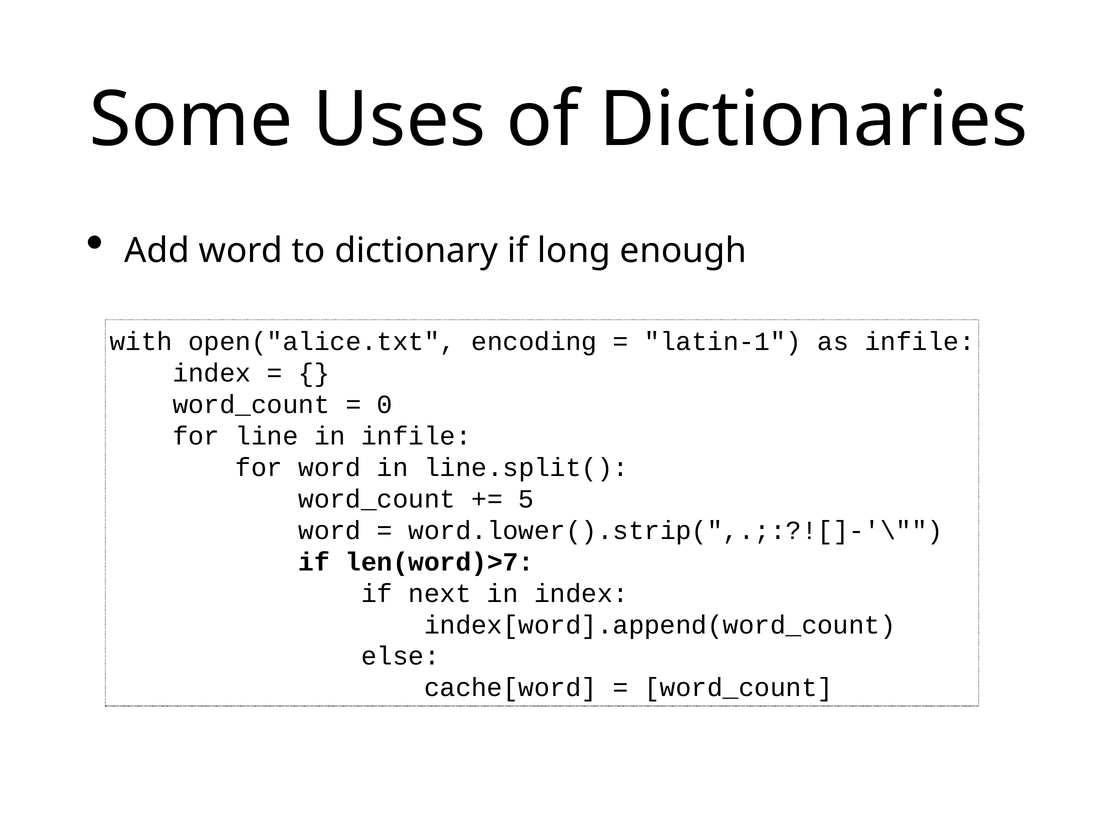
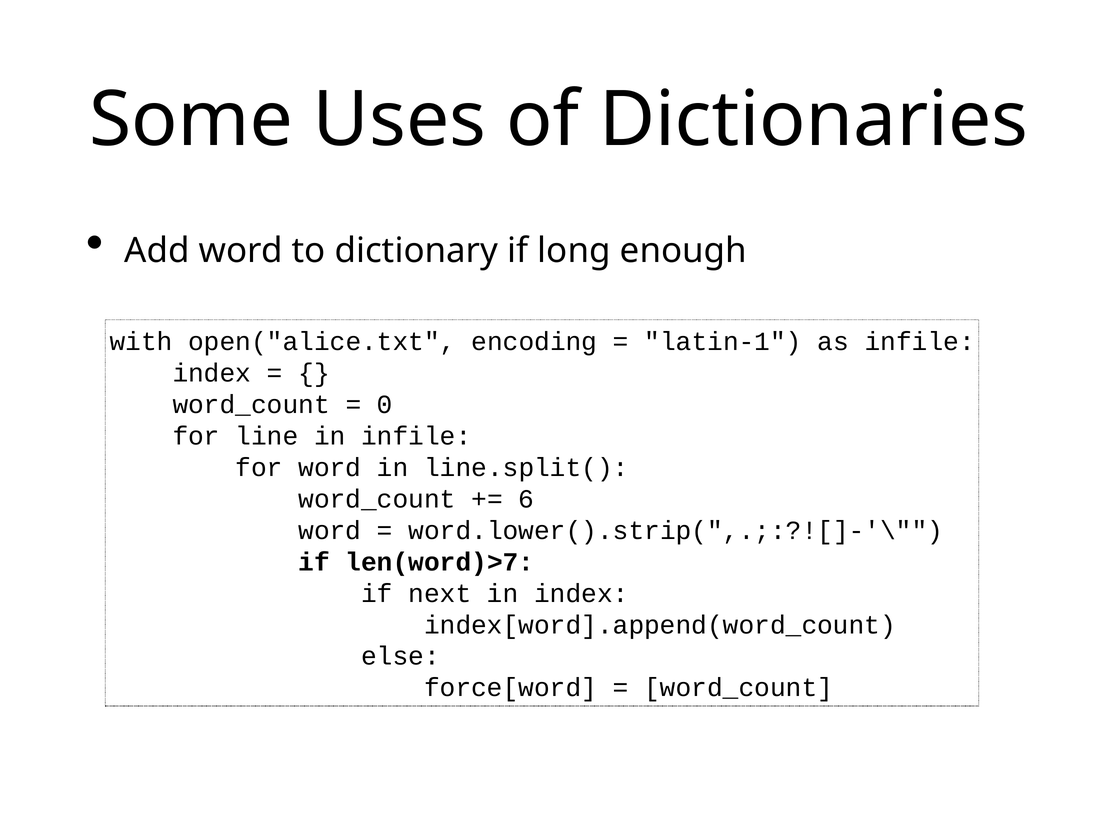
5: 5 -> 6 (526, 499)
cache[word: cache[word -> force[word (511, 687)
